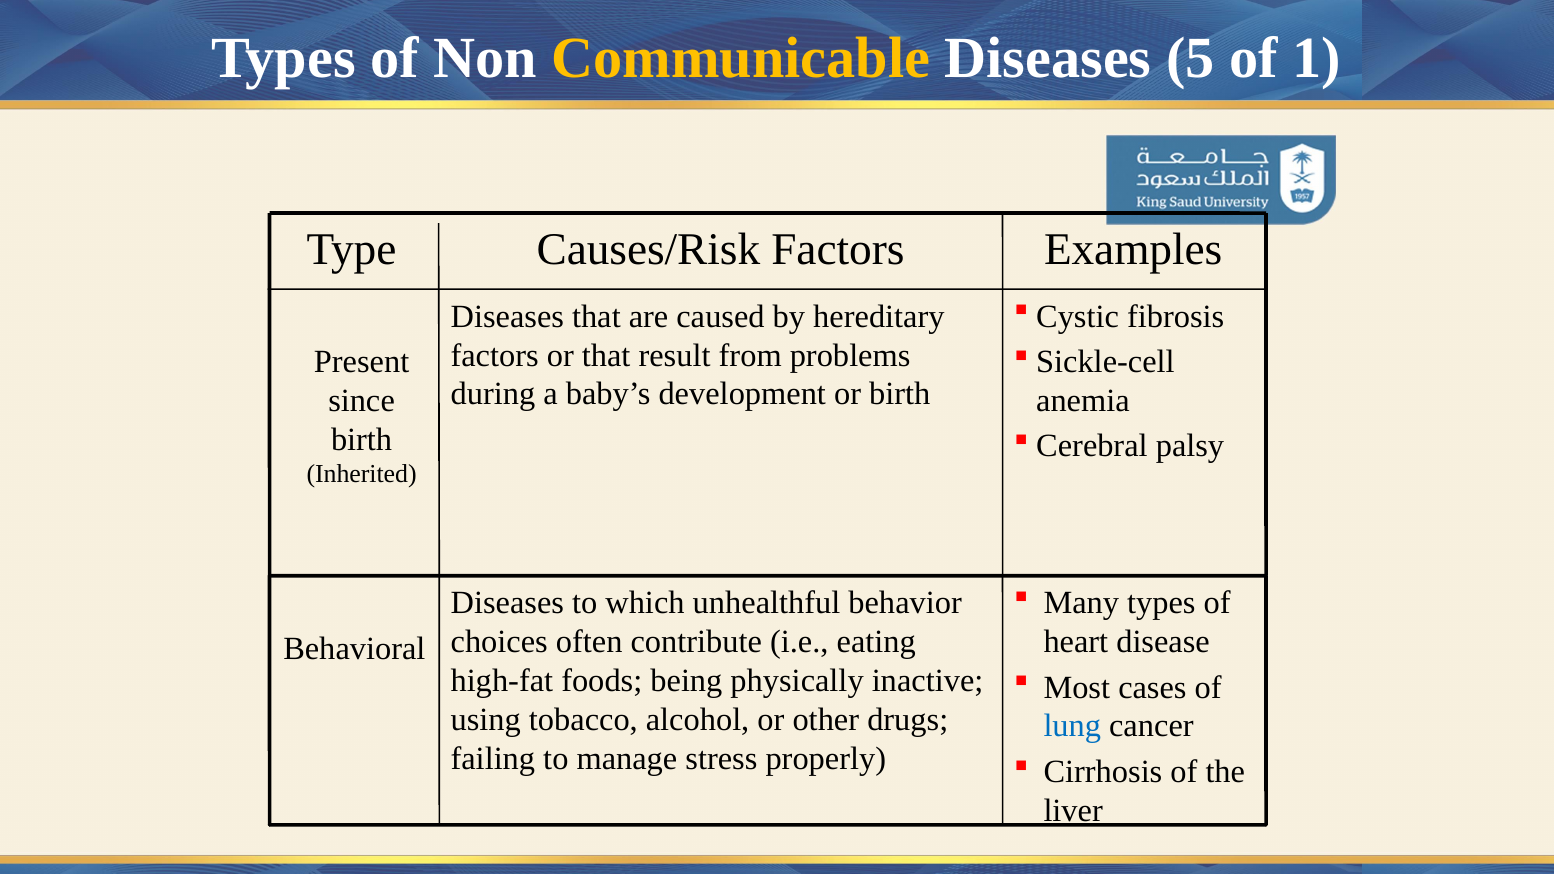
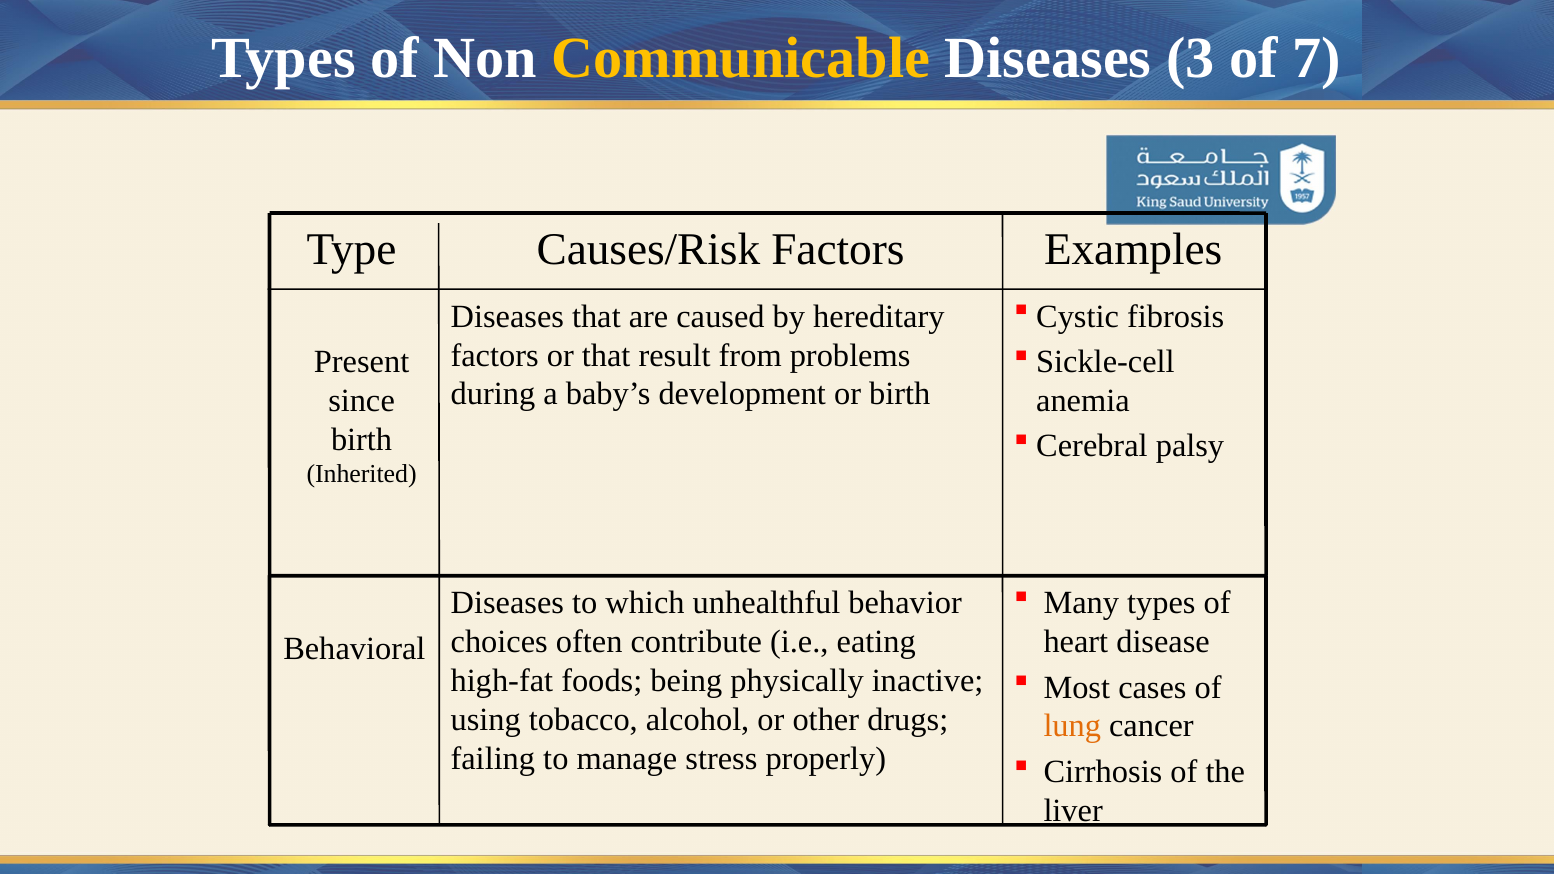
5: 5 -> 3 (1190, 58)
1: 1 -> 7 (1317, 58)
lung colour: blue -> orange (1072, 726)
